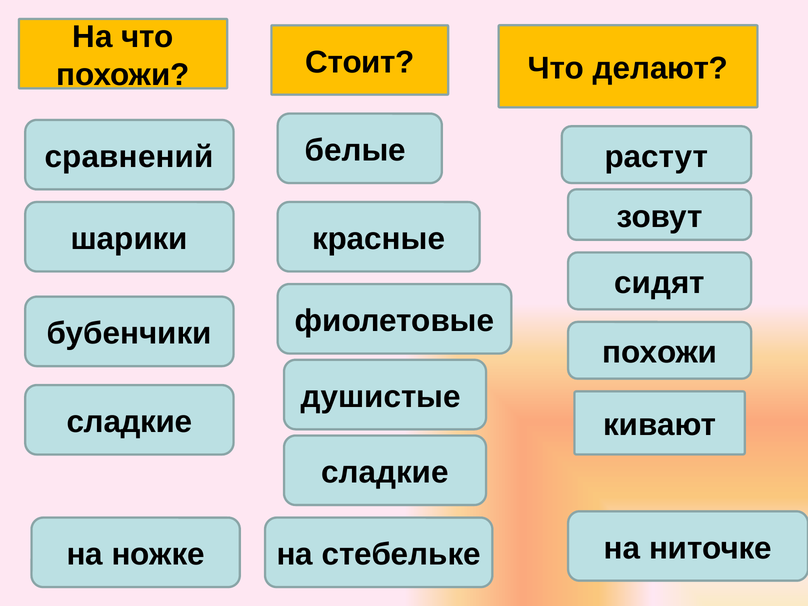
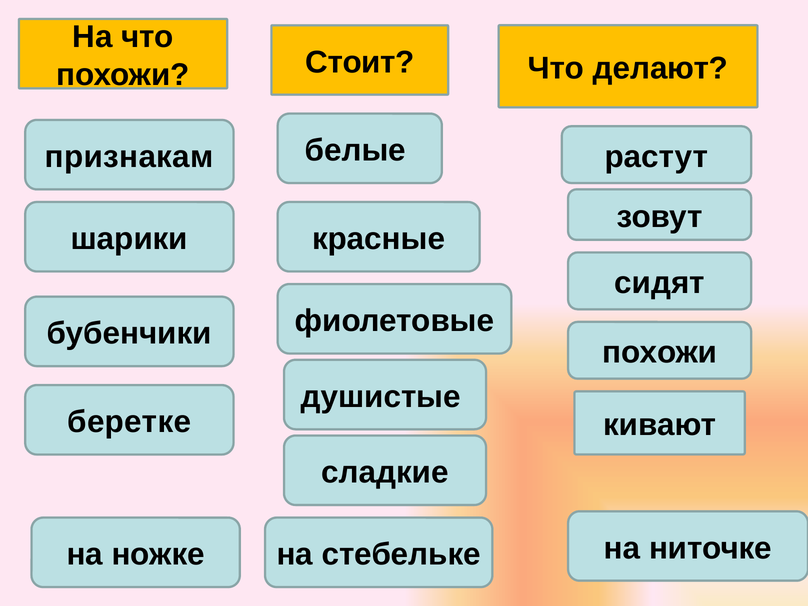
сравнений: сравнений -> признакам (129, 157)
сладкие: сладкие -> беретке (129, 422)
